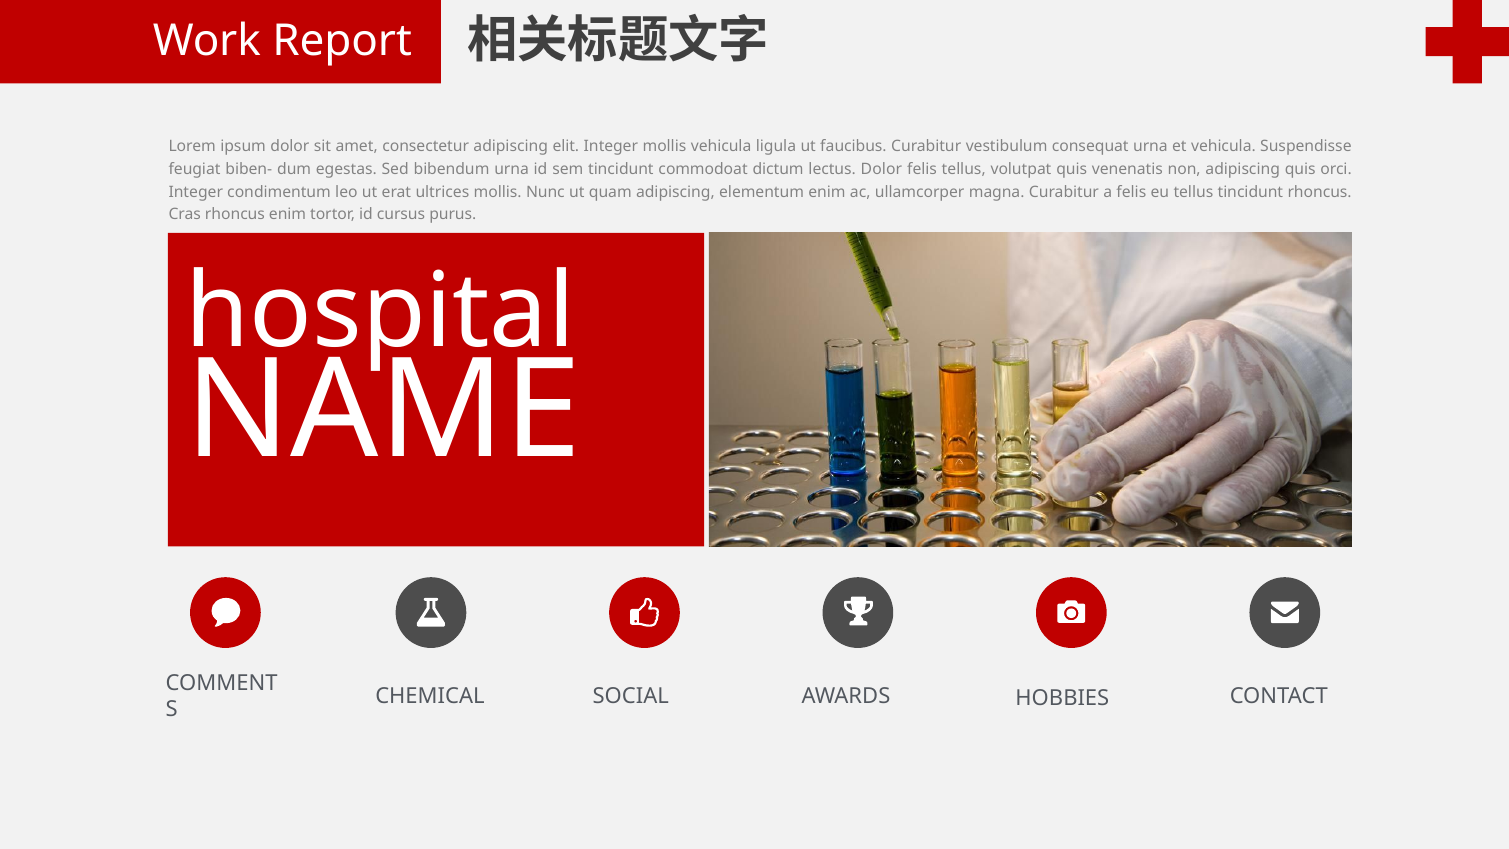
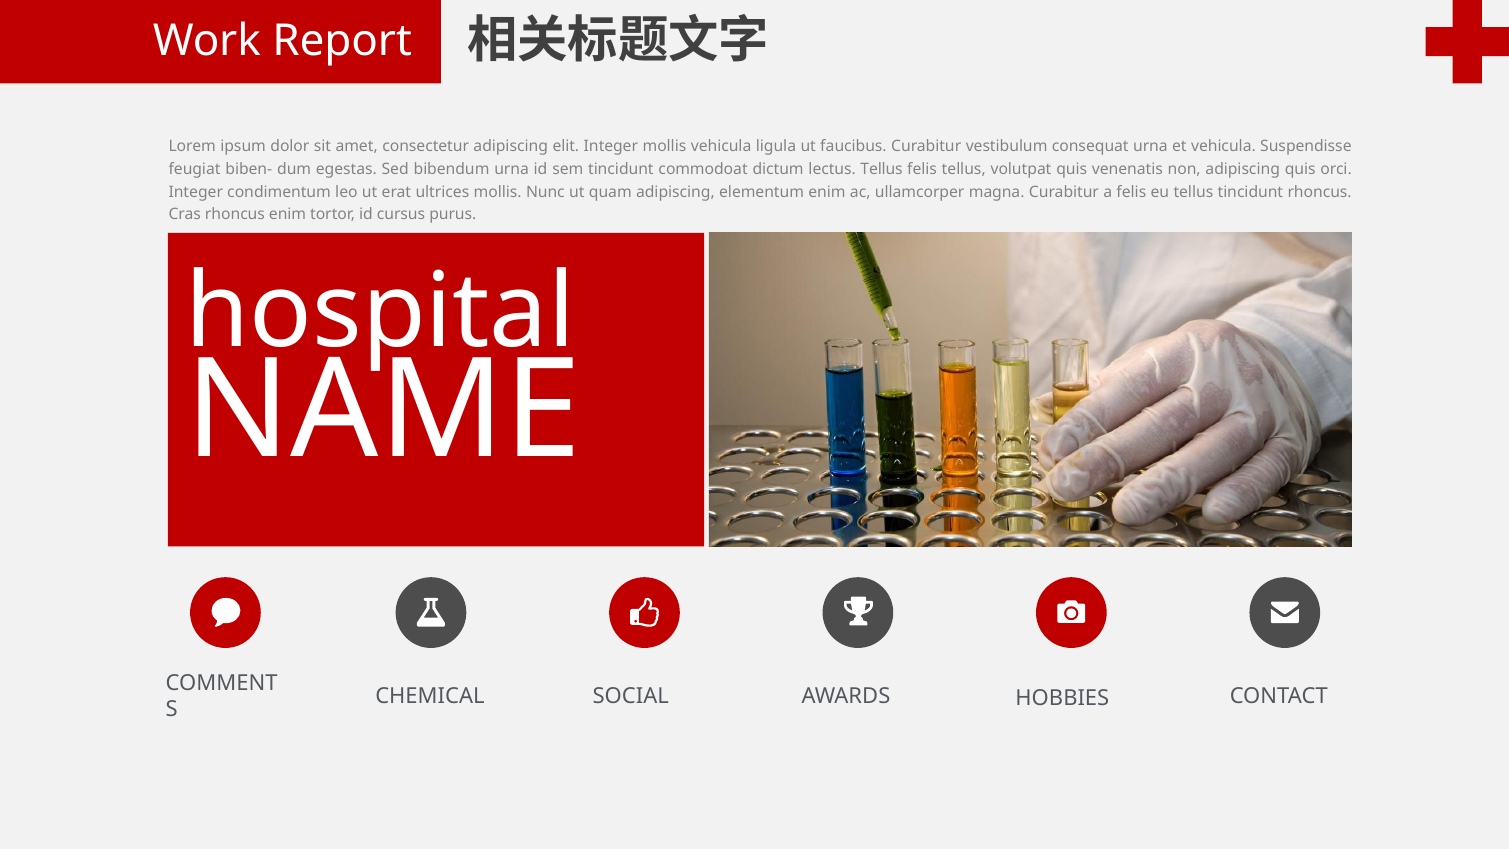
lectus Dolor: Dolor -> Tellus (882, 169)
